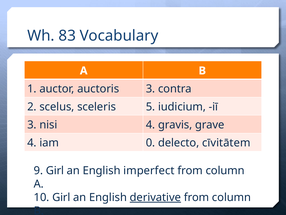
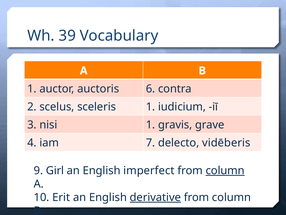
83: 83 -> 39 (67, 36)
auctoris 3: 3 -> 6 (150, 89)
sceleris 5: 5 -> 1 (150, 107)
nisi 4: 4 -> 1 (150, 125)
0: 0 -> 7 (150, 143)
cīvitātem: cīvitātem -> vidēberis (226, 143)
column underline: none -> present (225, 170)
10 Girl: Girl -> Erit (61, 197)
